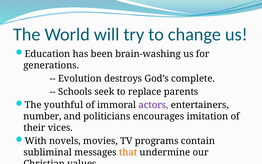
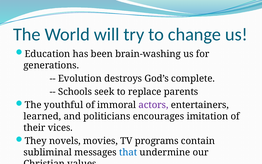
number: number -> learned (42, 116)
With: With -> They (36, 141)
that colour: orange -> blue (128, 152)
